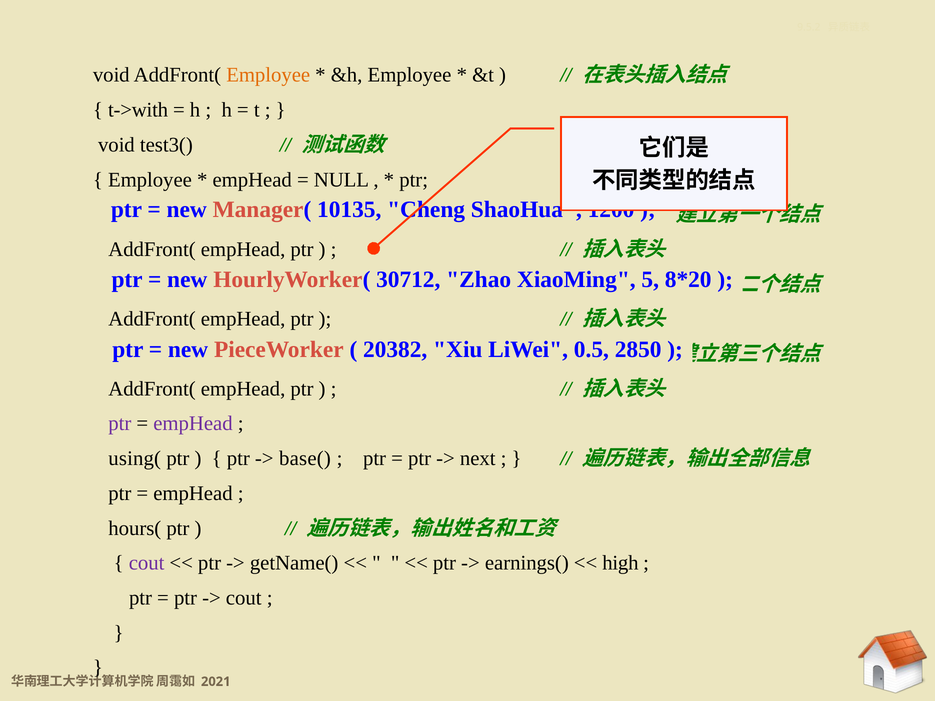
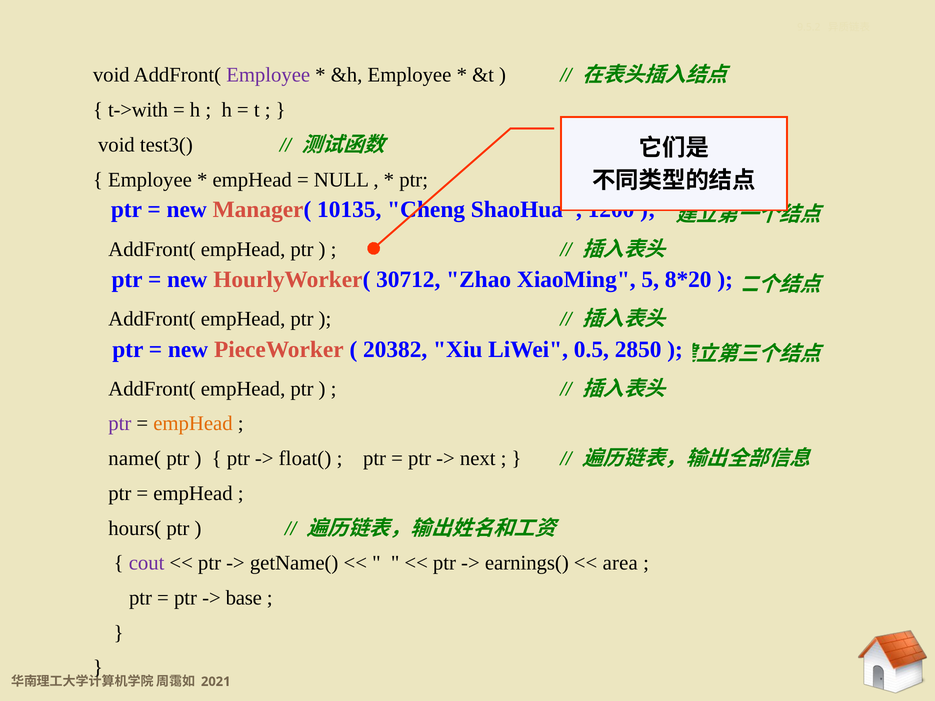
Employee colour: orange -> purple (268, 75)
empHead colour: purple -> orange (193, 424)
using(: using( -> name( (135, 459)
base(: base( -> float( (305, 459)
high: high -> area (620, 563)
cout: cout -> base (244, 598)
